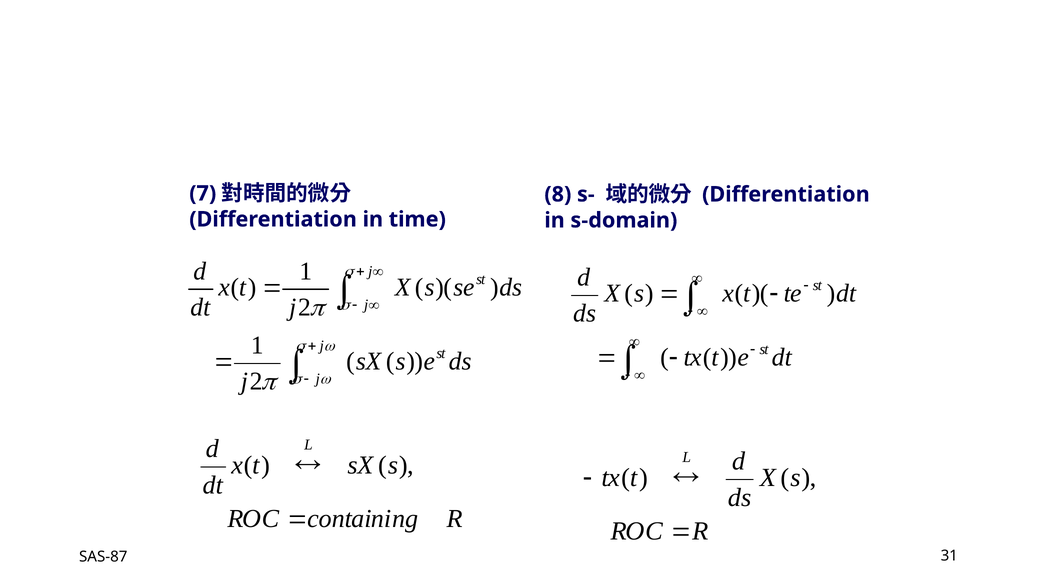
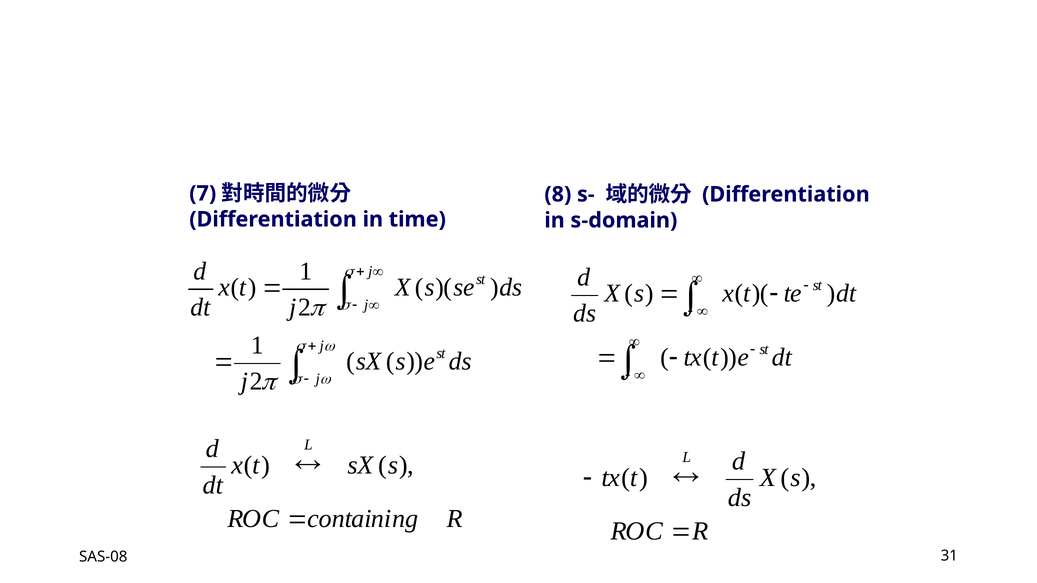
SAS-87: SAS-87 -> SAS-08 (103, 557)
